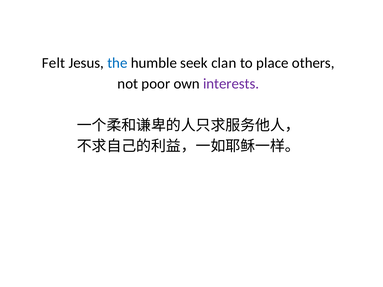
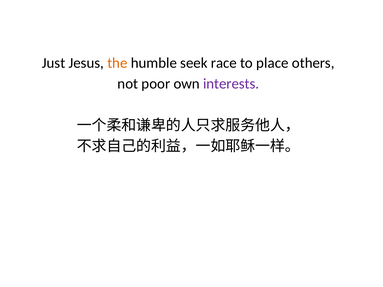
Felt: Felt -> Just (54, 63)
the colour: blue -> orange (117, 63)
clan: clan -> race (224, 63)
